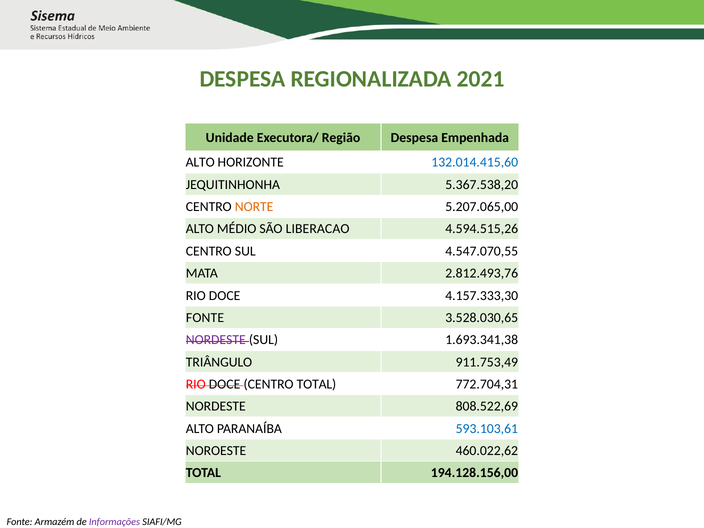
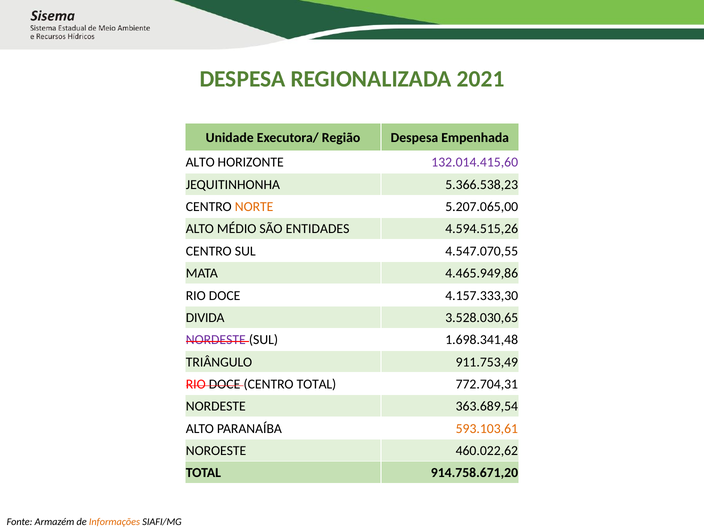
132.014.415,60 colour: blue -> purple (475, 162)
5.367.538,20: 5.367.538,20 -> 5.366.538,23 (482, 185)
LIBERACAO: LIBERACAO -> ENTIDADES (318, 229)
2.812.493,76: 2.812.493,76 -> 4.465.949,86 (482, 273)
FONTE: FONTE -> DIVIDA (205, 318)
1.693.341,38: 1.693.341,38 -> 1.698.341,48 (482, 340)
808.522,69: 808.522,69 -> 363.689,54 (487, 406)
593.103,61 colour: blue -> orange (487, 429)
194.128.156,00: 194.128.156,00 -> 914.758.671,20 (474, 473)
Informações colour: purple -> orange (114, 522)
